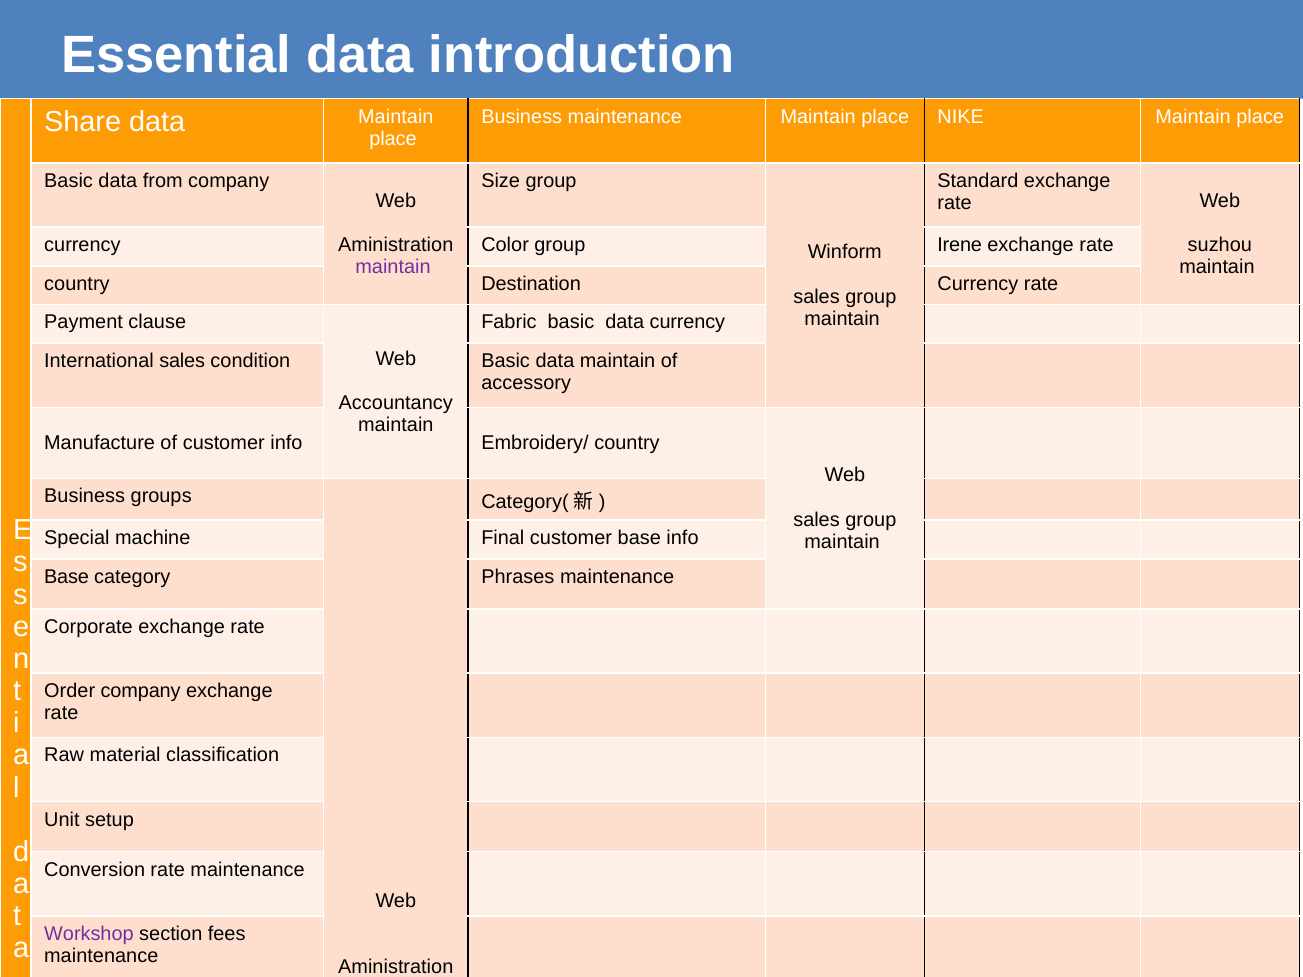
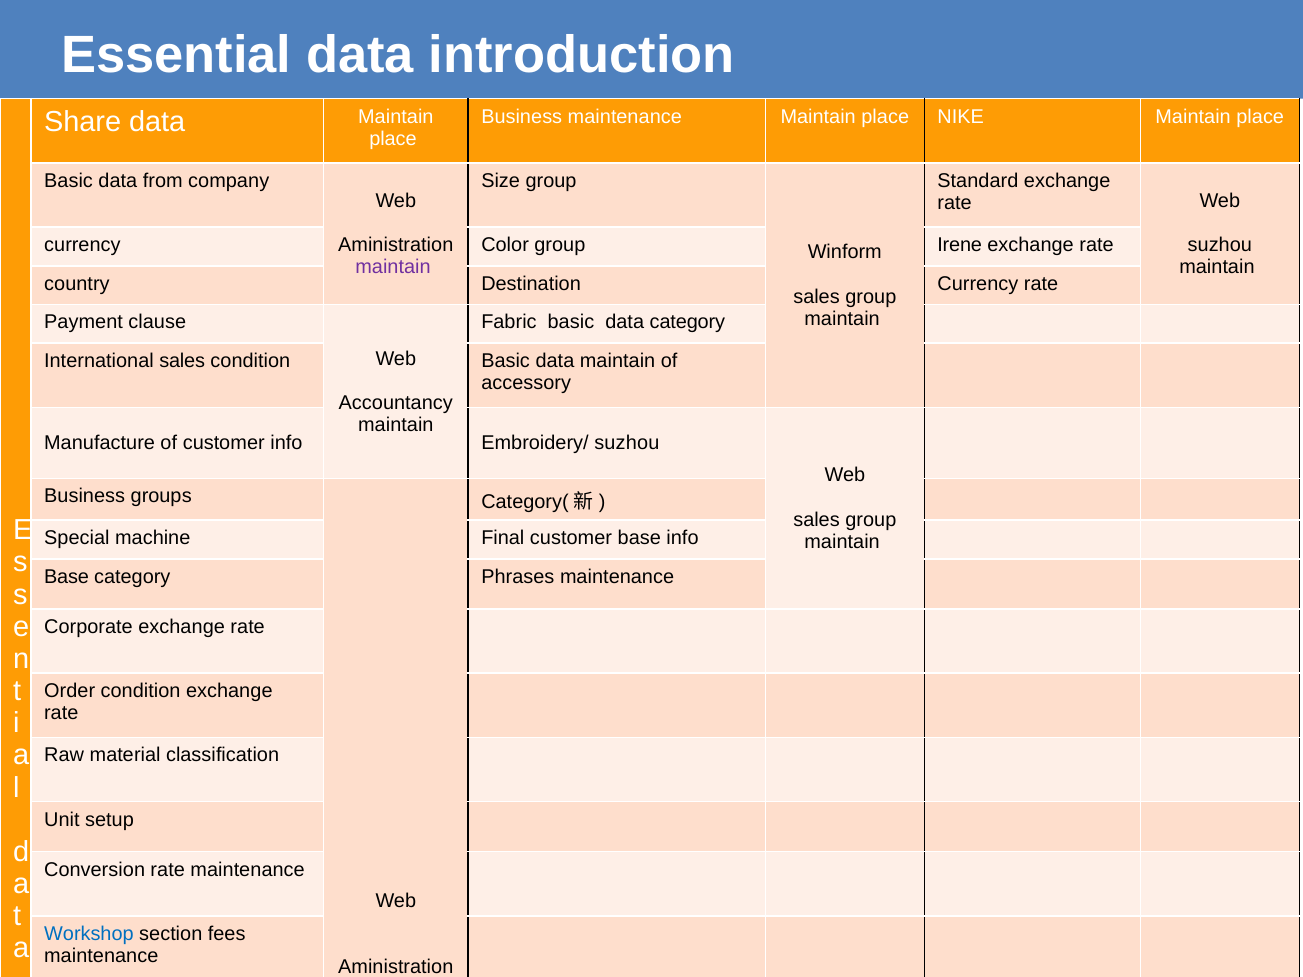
data currency: currency -> category (687, 322)
Embroidery/ country: country -> suzhou (627, 443)
Order company: company -> condition (141, 691)
Workshop colour: purple -> blue (89, 934)
